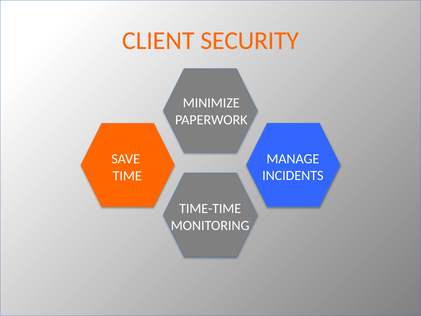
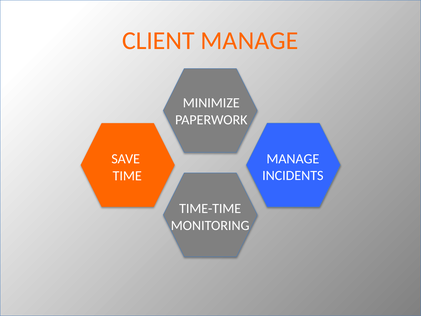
CLIENT SECURITY: SECURITY -> MANAGE (250, 41)
